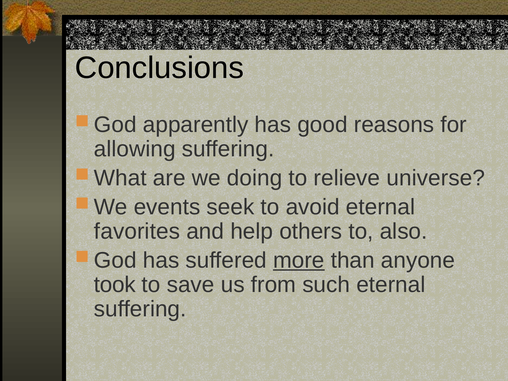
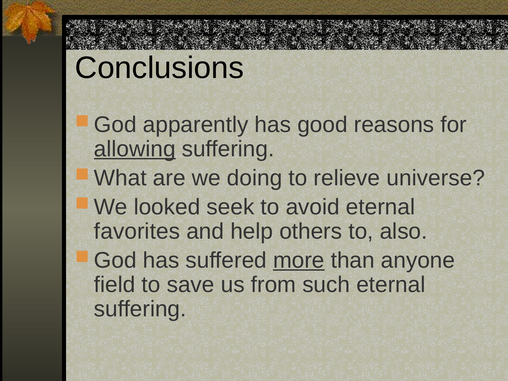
allowing underline: none -> present (135, 149)
events: events -> looked (167, 207)
took: took -> field (115, 285)
